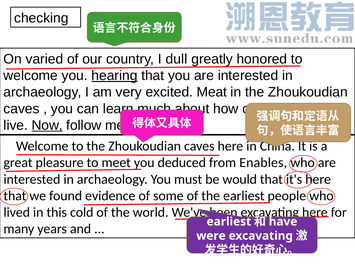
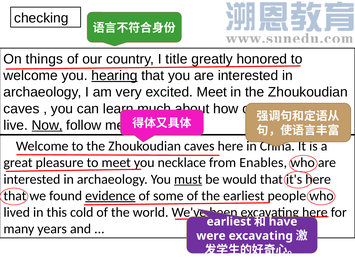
varied: varied -> things (44, 59)
dull: dull -> title (176, 59)
excited Meat: Meat -> Meet (212, 92)
deduced: deduced -> necklace (182, 163)
must underline: none -> present (188, 179)
evidence underline: none -> present (110, 196)
